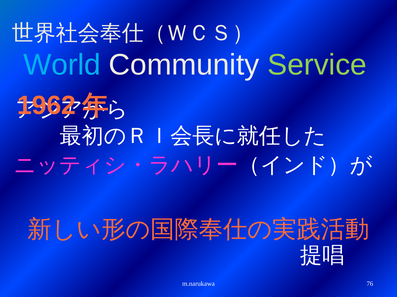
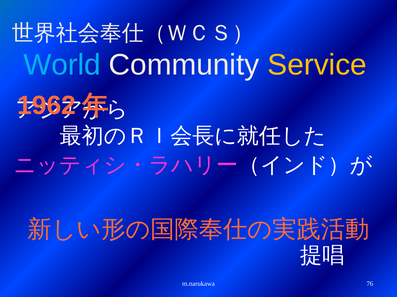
Service colour: light green -> yellow (317, 65)
